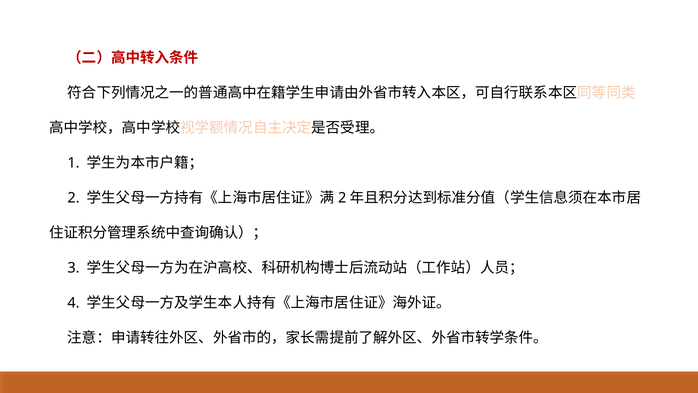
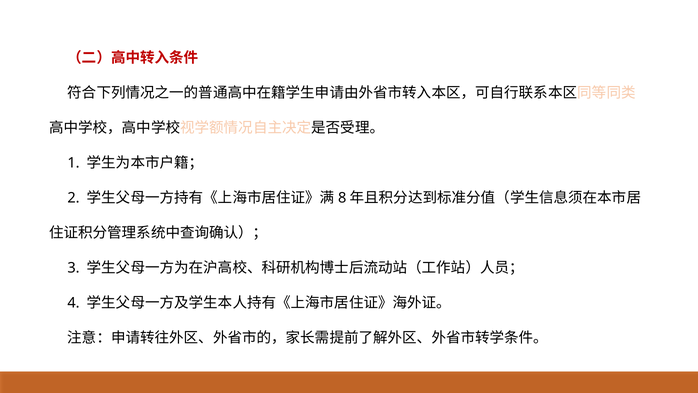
2: 2 -> 8 (342, 198)
